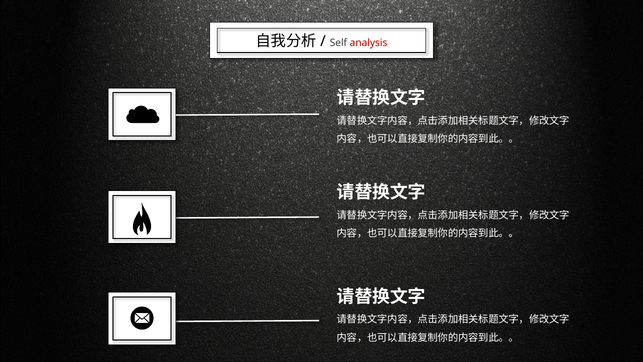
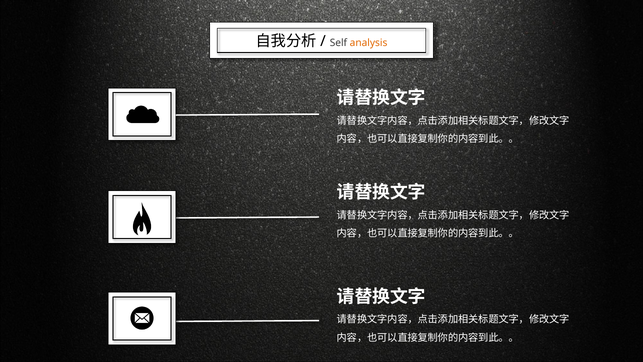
analysis colour: red -> orange (369, 43)
